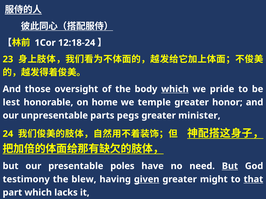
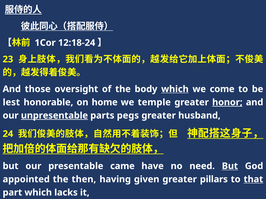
pride: pride -> come (222, 89)
honor underline: none -> present (227, 103)
unpresentable underline: none -> present (54, 116)
minister: minister -> husband (199, 116)
poles: poles -> came (122, 166)
testimony: testimony -> appointed (26, 180)
blew: blew -> then (84, 180)
given underline: present -> none (147, 180)
might: might -> pillars (214, 180)
